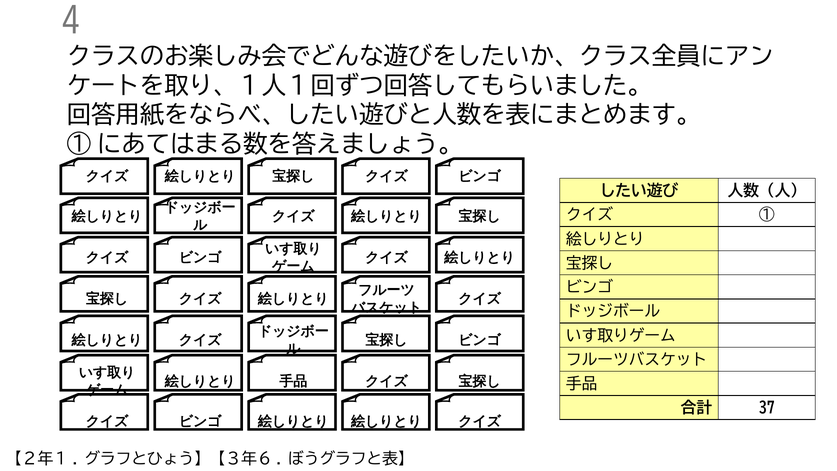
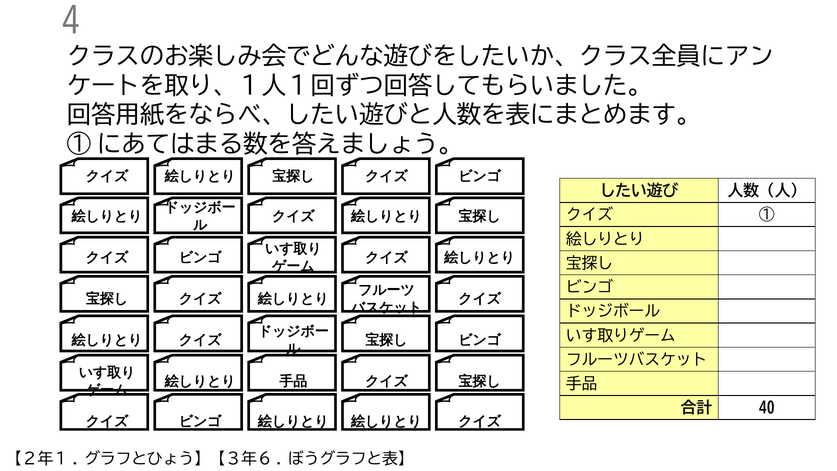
37: 37 -> 40 (767, 408)
